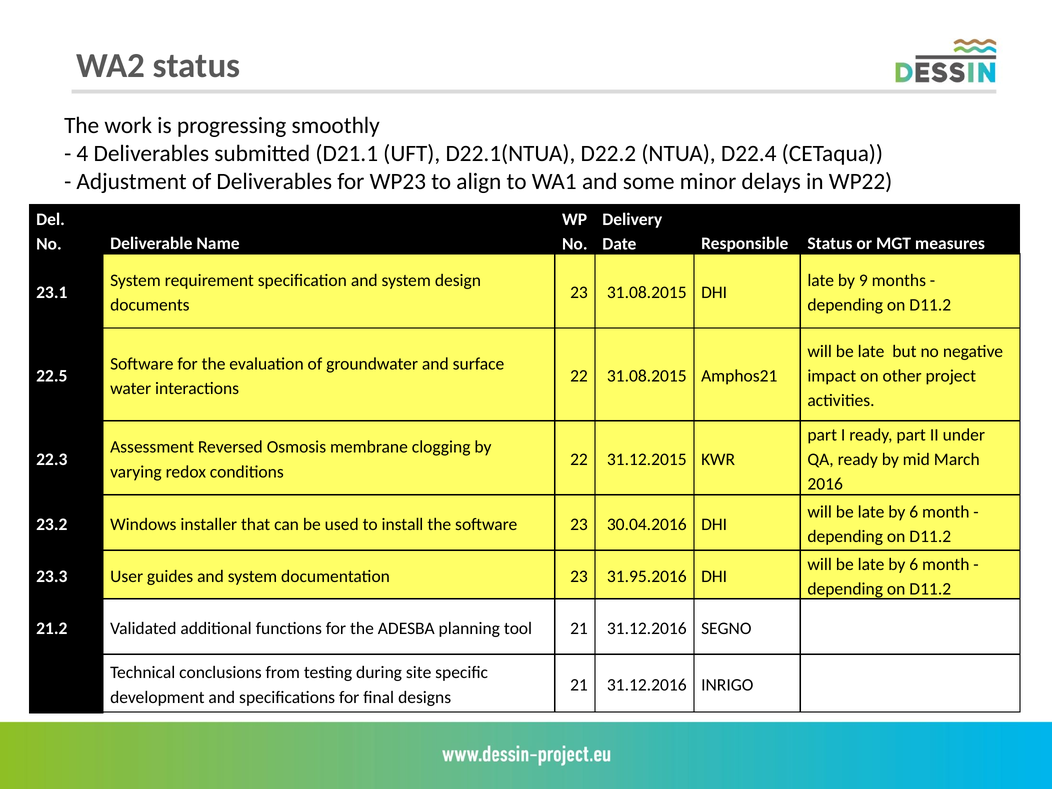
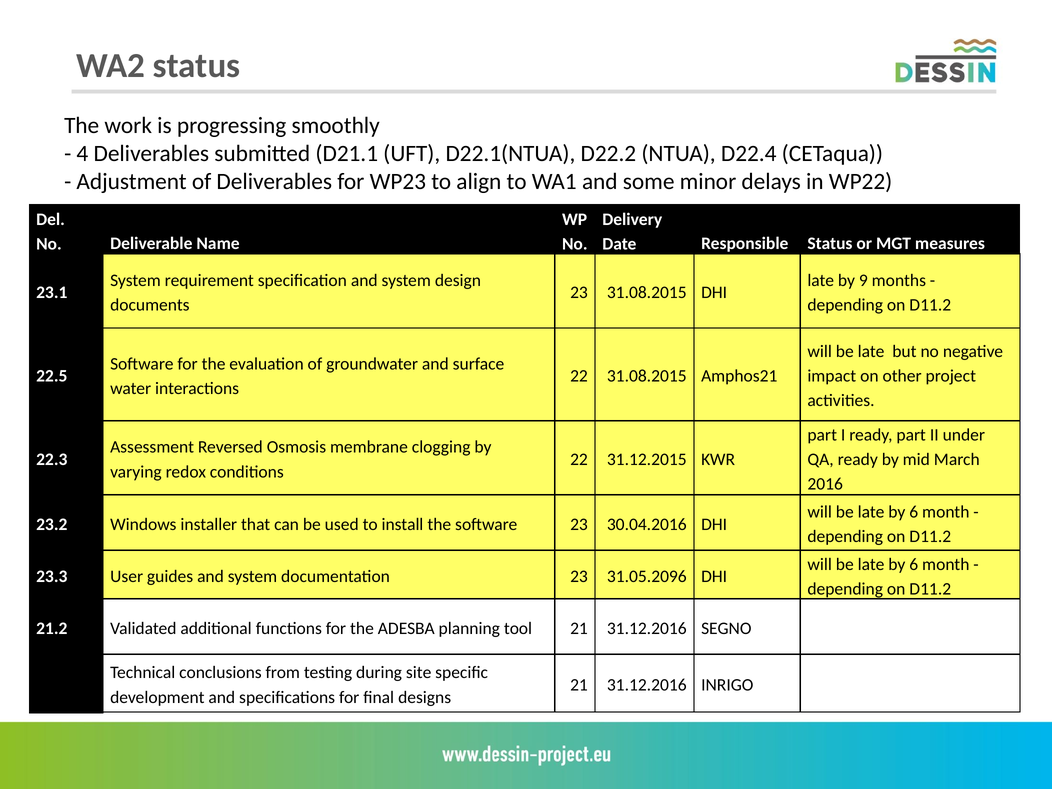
31.95.2016: 31.95.2016 -> 31.05.2096 (647, 576)
